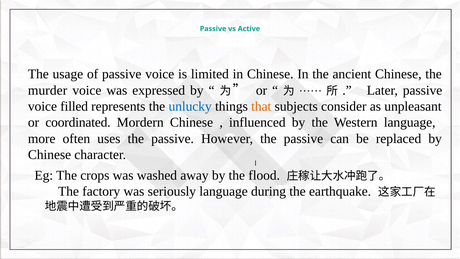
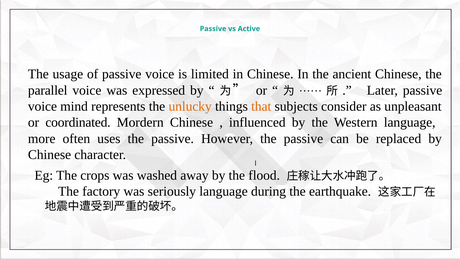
murder: murder -> parallel (48, 90)
filled: filled -> mind (74, 106)
unlucky colour: blue -> orange (190, 106)
